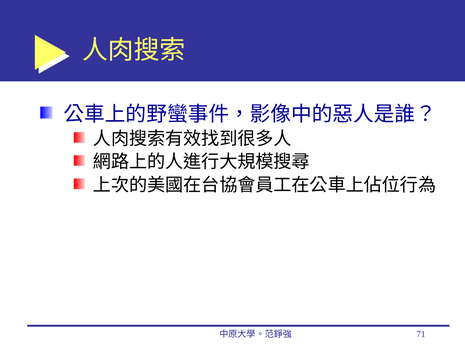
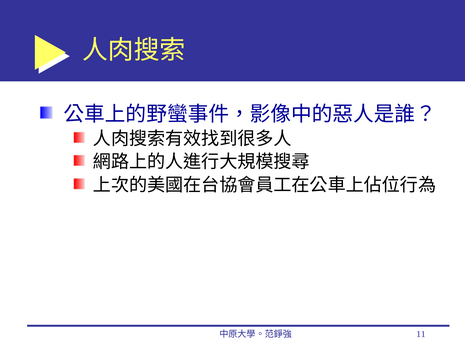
71: 71 -> 11 (421, 334)
